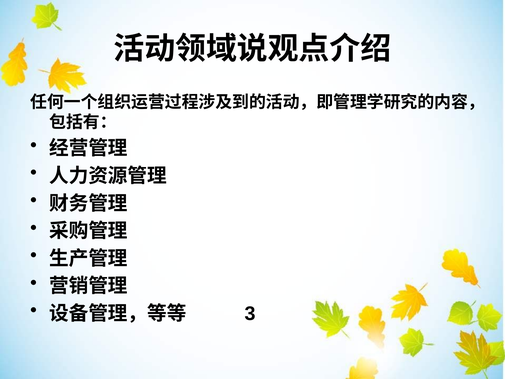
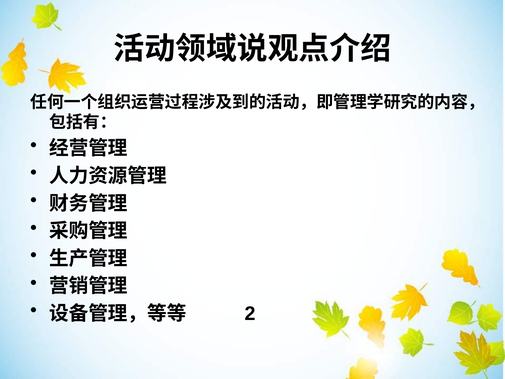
3: 3 -> 2 (250, 313)
